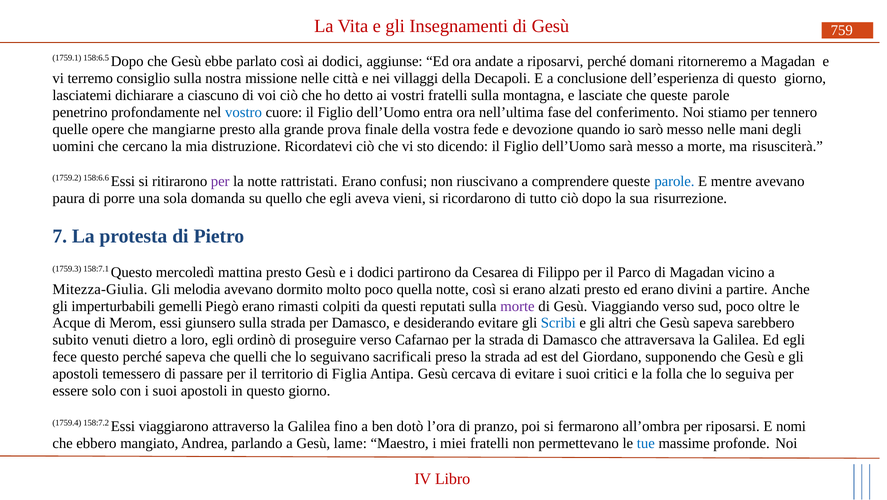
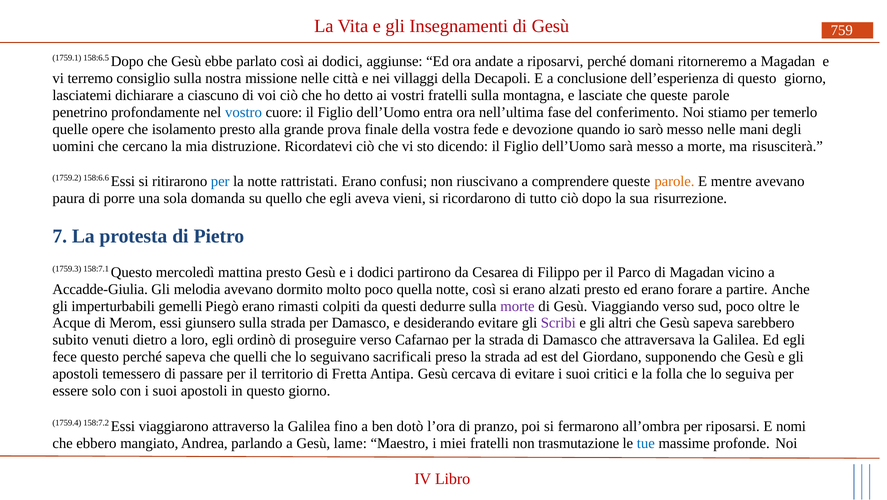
tennero: tennero -> temerlo (795, 112)
mangiarne: mangiarne -> isolamento (184, 129)
per colour: purple -> blue (220, 181)
parole colour: blue -> orange (674, 181)
Mitezza-Giulia: Mitezza-Giulia -> Accadde-Giulia (100, 289)
divini: divini -> forare (695, 289)
reputati: reputati -> dedurre (443, 306)
Scribi colour: blue -> purple (558, 323)
Figlia: Figlia -> Fretta (349, 373)
permettevano: permettevano -> trasmutazione (579, 443)
